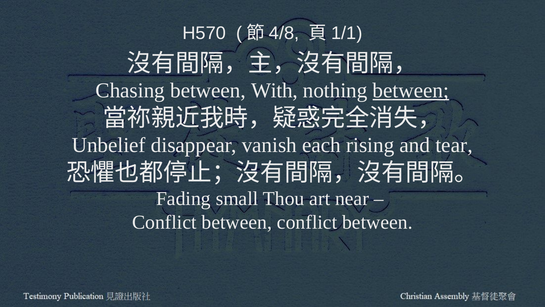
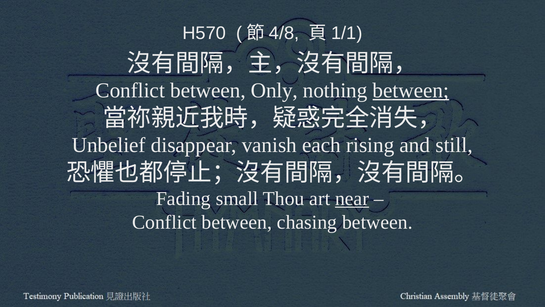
Chasing: Chasing -> Conflict (130, 90)
With: With -> Only (274, 90)
tear: tear -> still (454, 145)
near underline: none -> present (352, 198)
between conflict: conflict -> chasing (307, 222)
